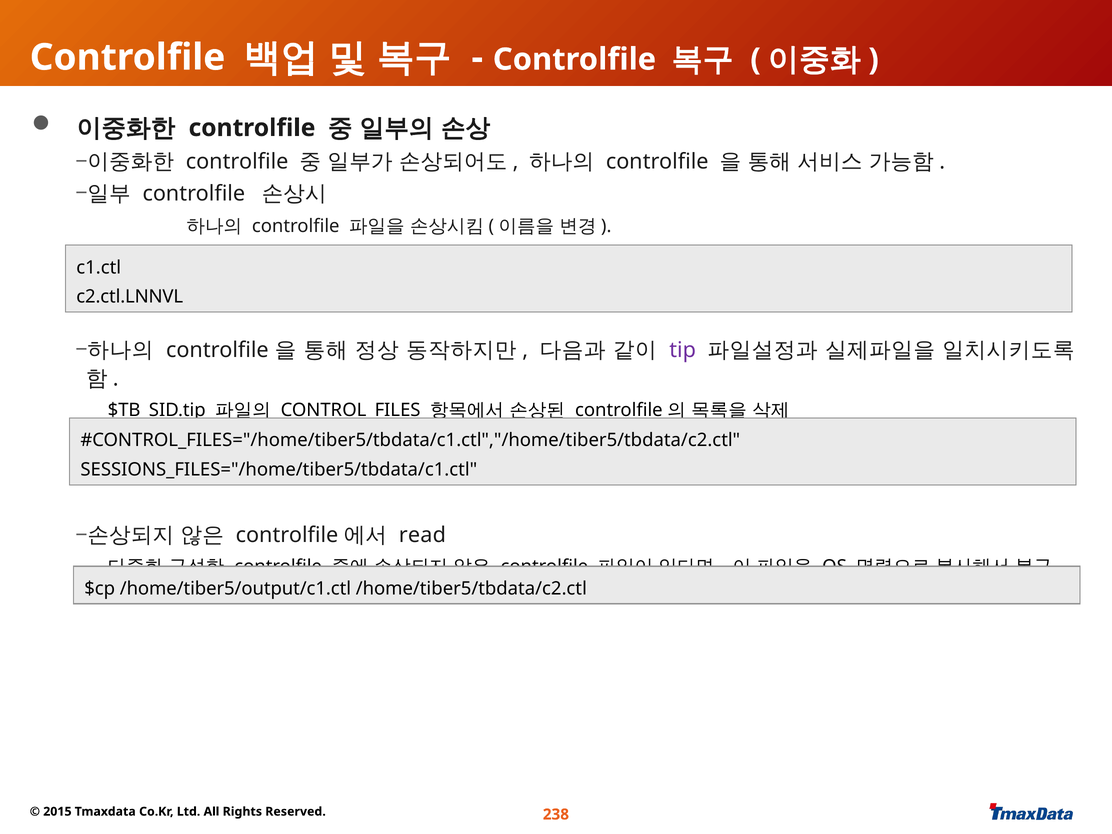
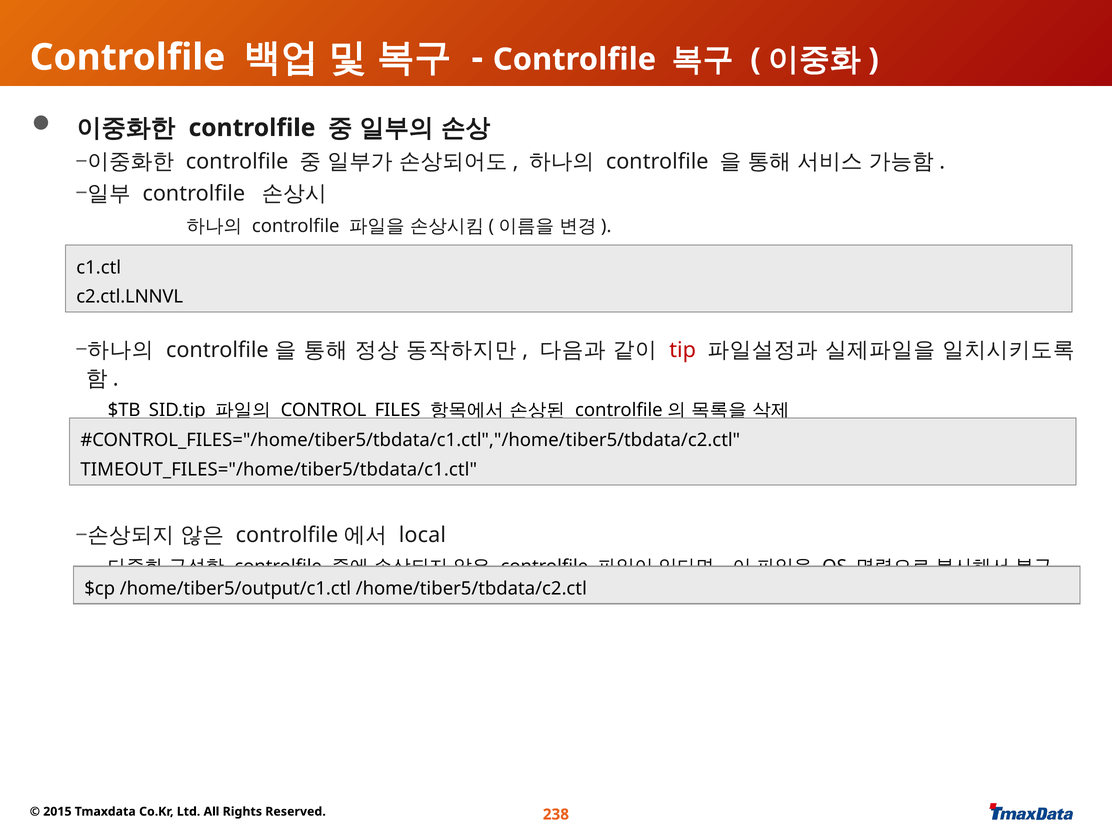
tip colour: purple -> red (683, 350)
SESSIONS_FILES="/home/tiber5/tbdata/c1.ctl: SESSIONS_FILES="/home/tiber5/tbdata/c1.ctl -> TIMEOUT_FILES="/home/tiber5/tbdata/c1.ctl (279, 470)
read: read -> local (422, 535)
